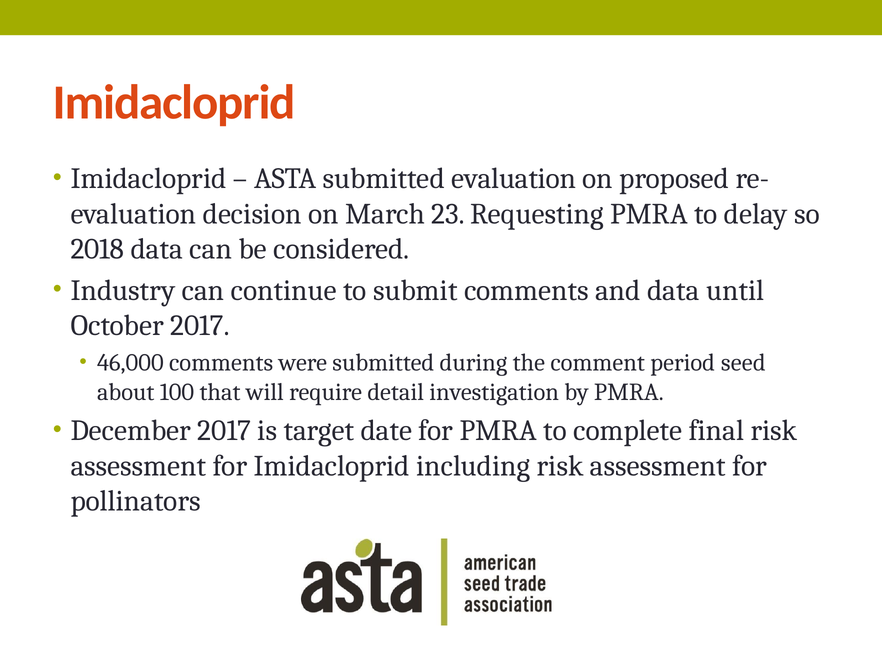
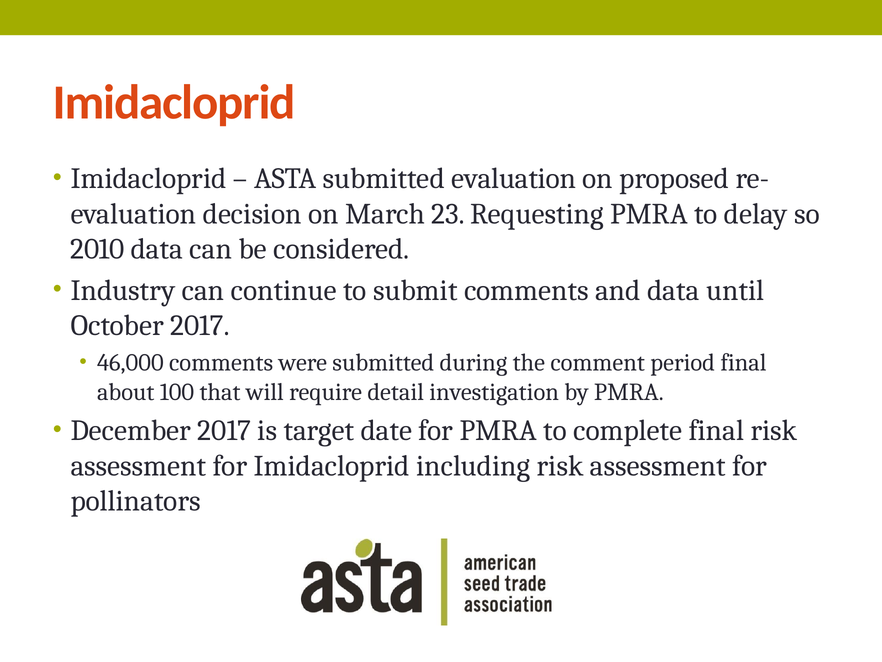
2018: 2018 -> 2010 (97, 249)
period seed: seed -> final (743, 362)
